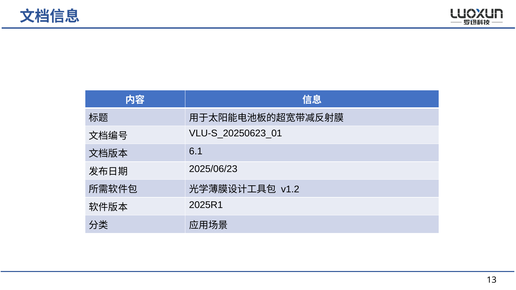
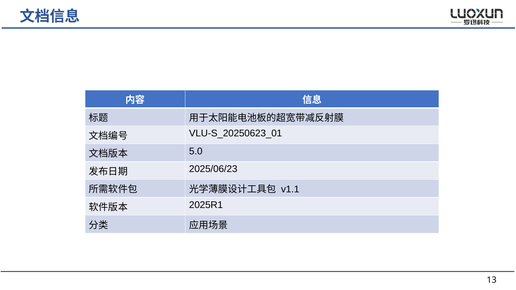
6.1: 6.1 -> 5.0 (196, 151)
v1.2: v1.2 -> v1.1 (290, 190)
